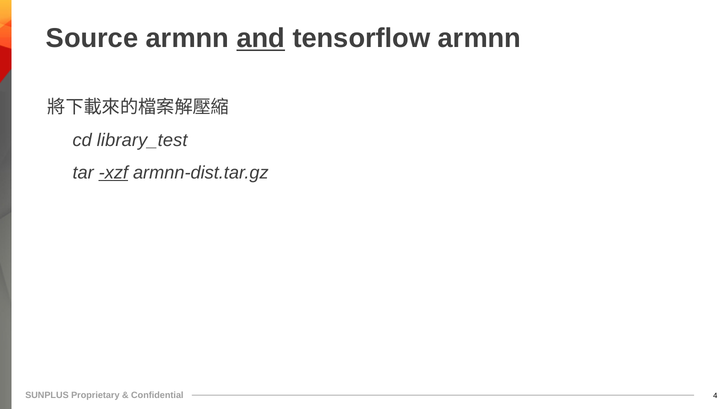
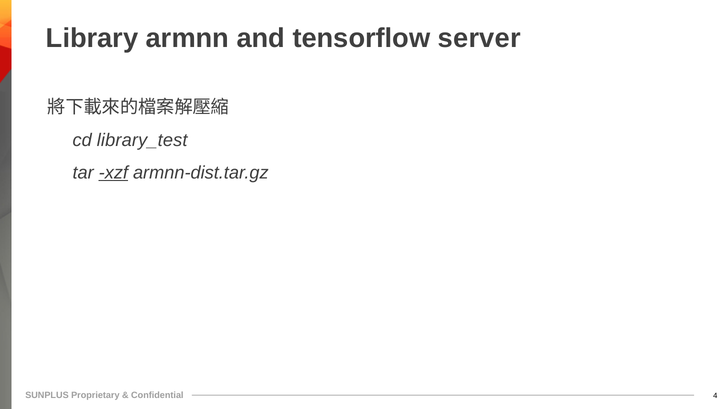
Source: Source -> Library (92, 38)
and underline: present -> none (261, 38)
tensorflow armnn: armnn -> server (479, 38)
